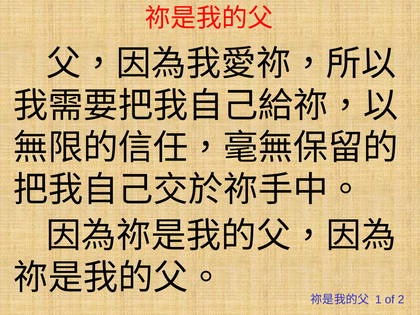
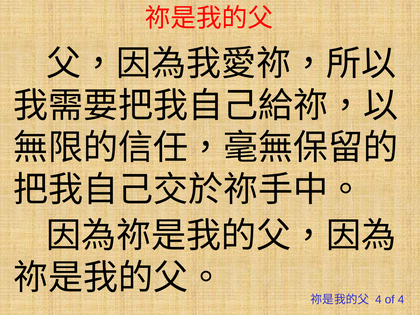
1: 1 -> 4 (378, 300)
of 2: 2 -> 4 (401, 300)
